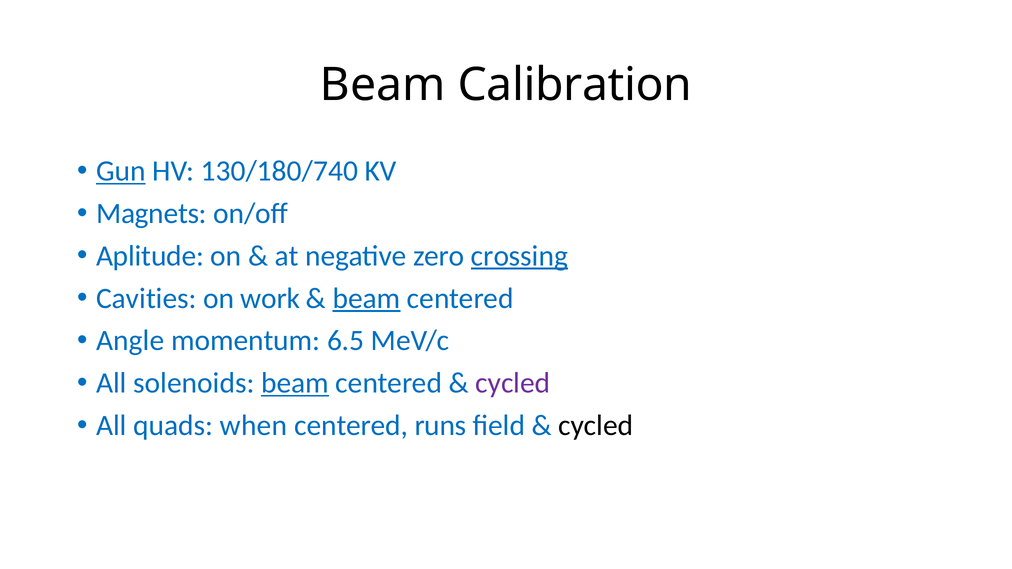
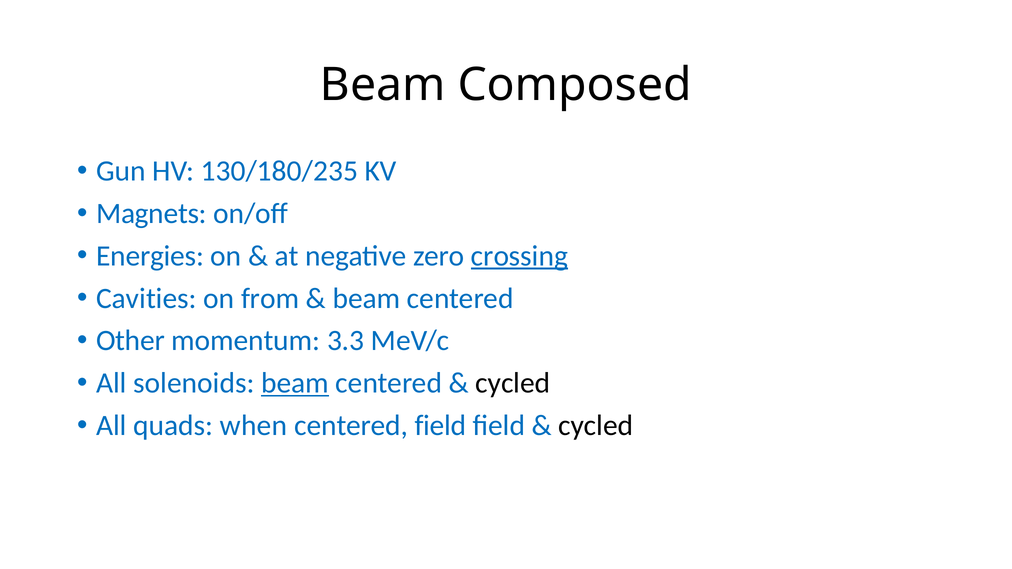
Calibration: Calibration -> Composed (575, 85)
Gun underline: present -> none (121, 171)
130/180/740: 130/180/740 -> 130/180/235 (279, 171)
Aplitude: Aplitude -> Energies (150, 256)
work: work -> from (270, 298)
beam underline: present -> none (366, 298)
Angle: Angle -> Other (130, 341)
6.5: 6.5 -> 3.3 (346, 341)
cycled colour: purple -> black (513, 383)
centered runs: runs -> field (440, 426)
